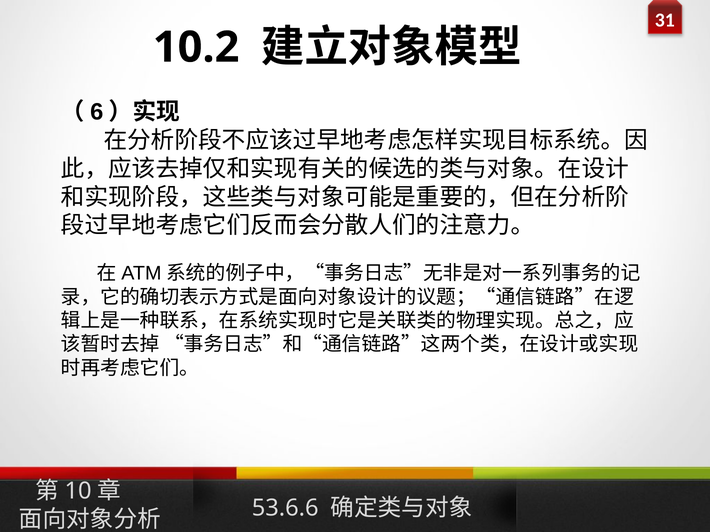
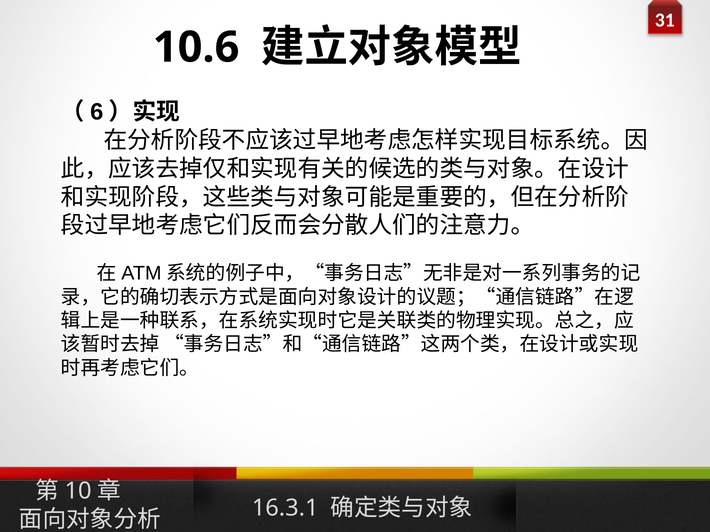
10.2: 10.2 -> 10.6 (196, 47)
53.6.6: 53.6.6 -> 16.3.1 (285, 509)
